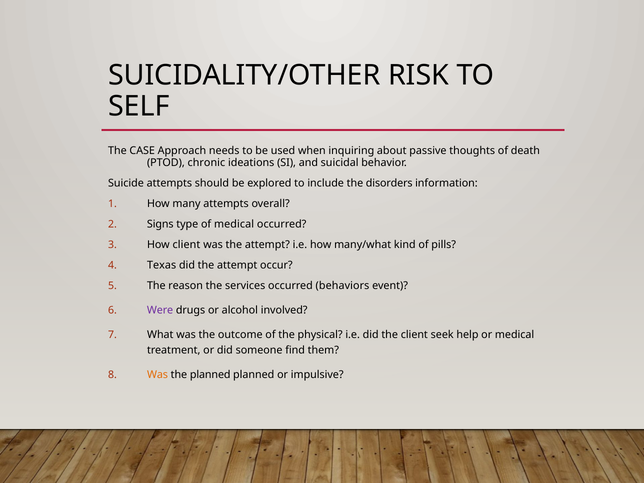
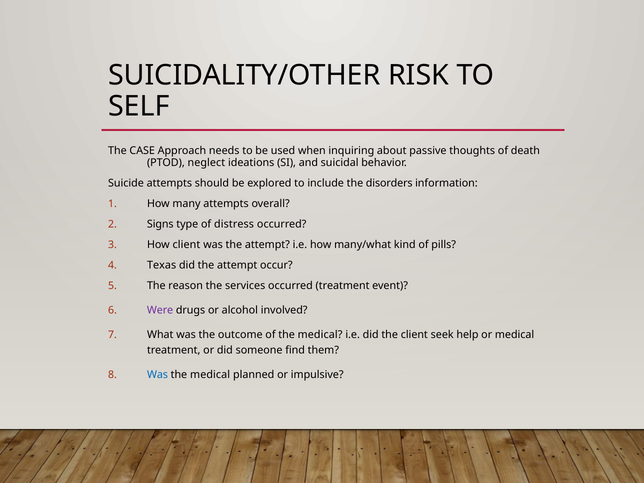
chronic: chronic -> neglect (206, 163)
of medical: medical -> distress (234, 224)
occurred behaviors: behaviors -> treatment (343, 286)
of the physical: physical -> medical (320, 335)
Was colour: orange -> blue (158, 374)
planned: planned -> medical (210, 374)
